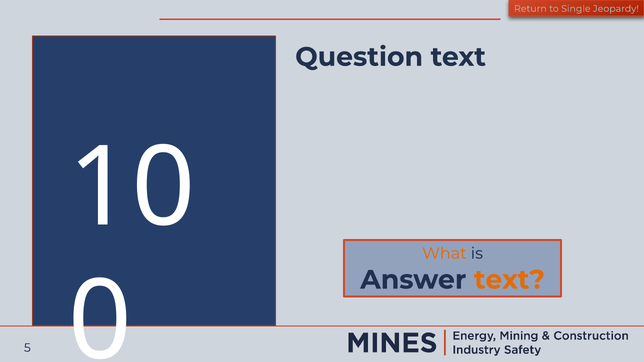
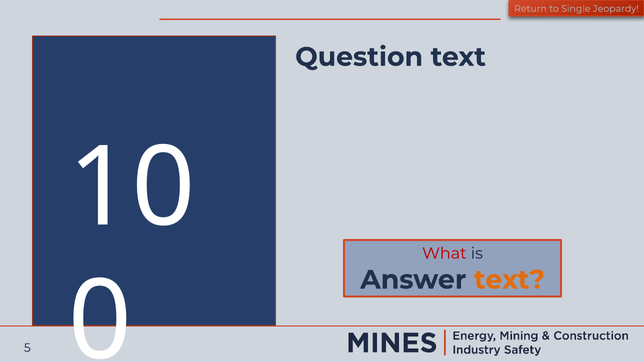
What colour: orange -> red (444, 254)
